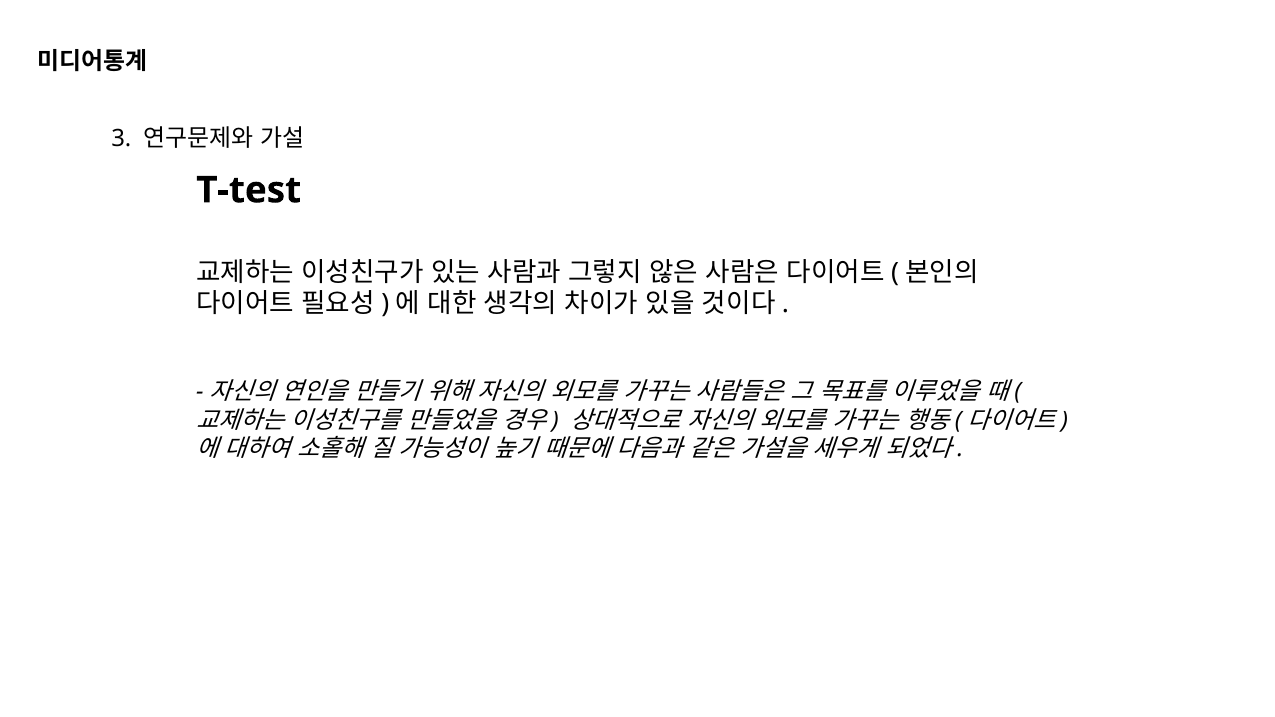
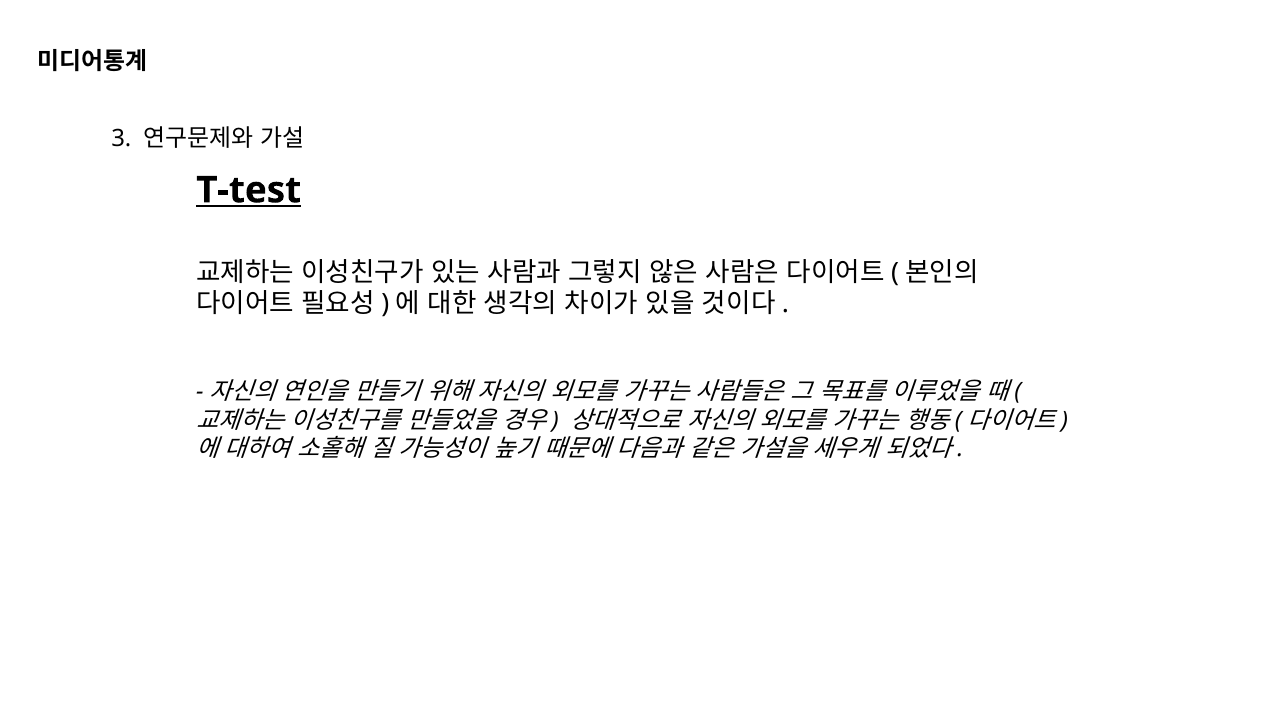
T-test underline: none -> present (249, 190)
